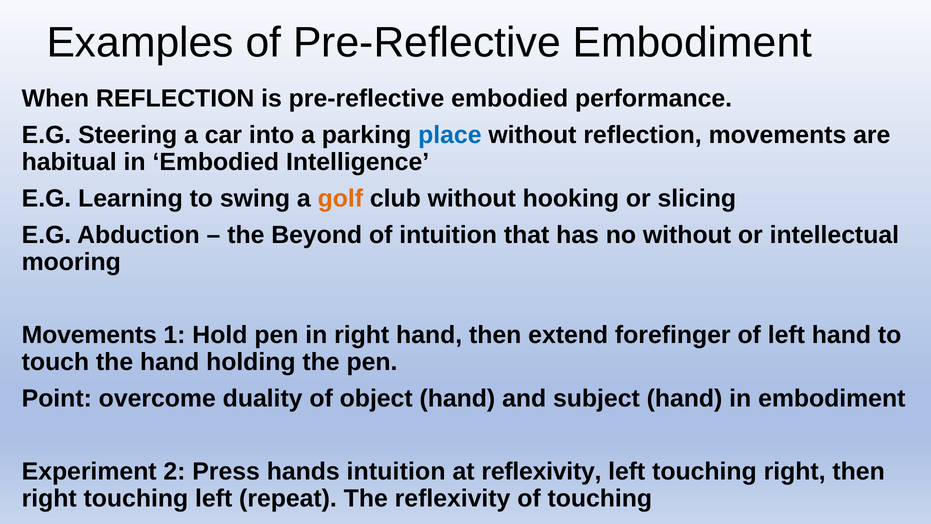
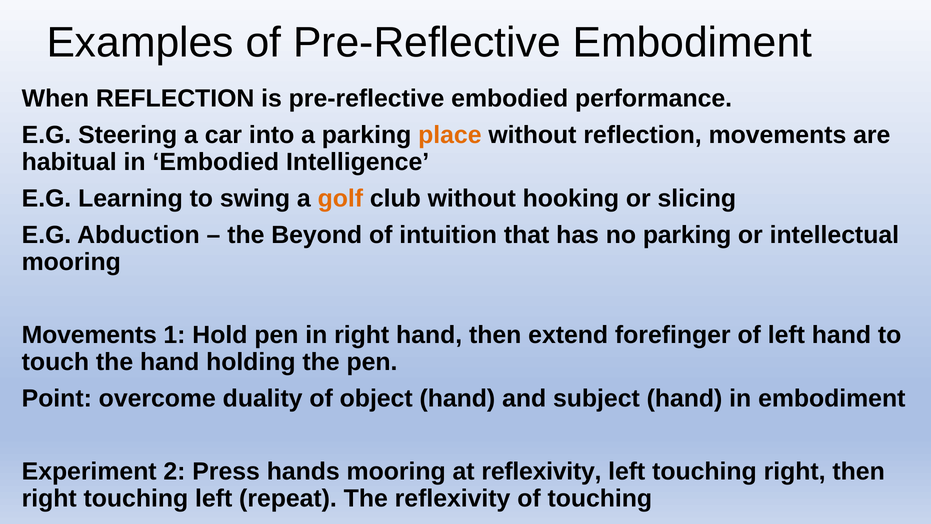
place colour: blue -> orange (450, 135)
no without: without -> parking (687, 235)
hands intuition: intuition -> mooring (396, 471)
